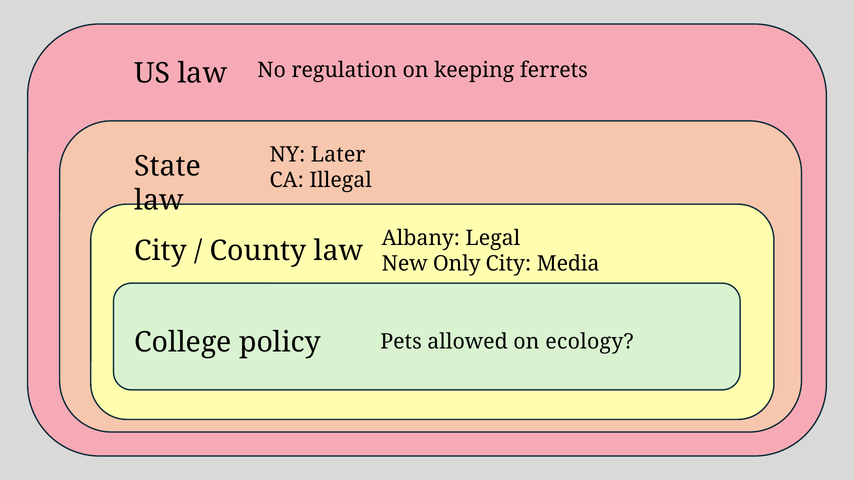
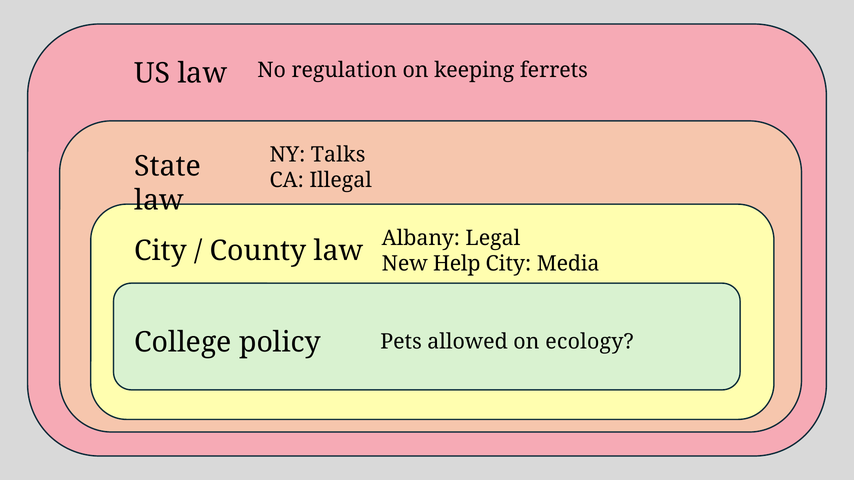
Later: Later -> Talks (338, 155)
Only: Only -> Help (457, 264)
